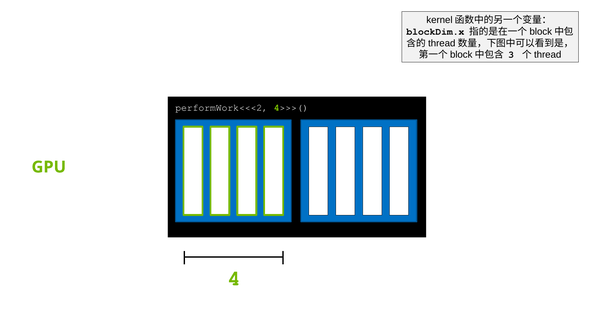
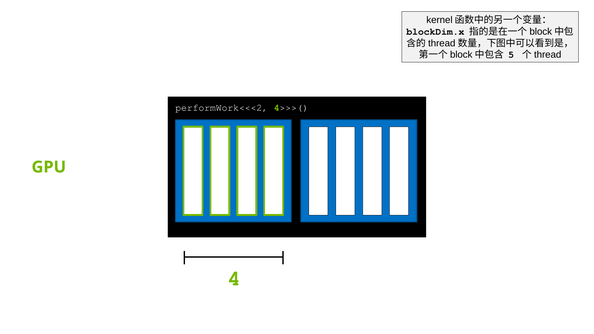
3: 3 -> 5 (511, 55)
